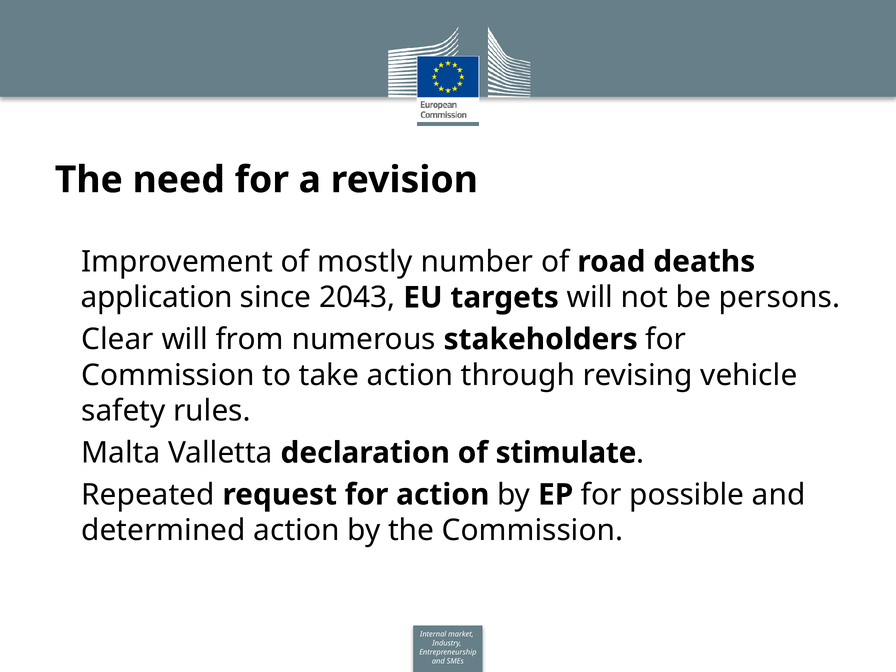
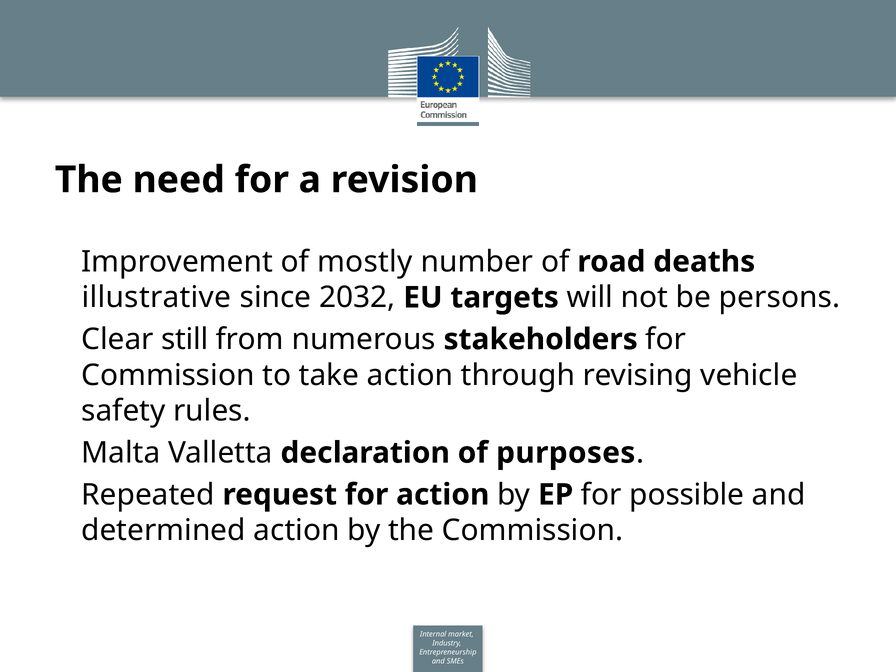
application: application -> illustrative (156, 298)
2043: 2043 -> 2032 (357, 298)
Clear will: will -> still (185, 339)
stimulate: stimulate -> purposes (566, 453)
